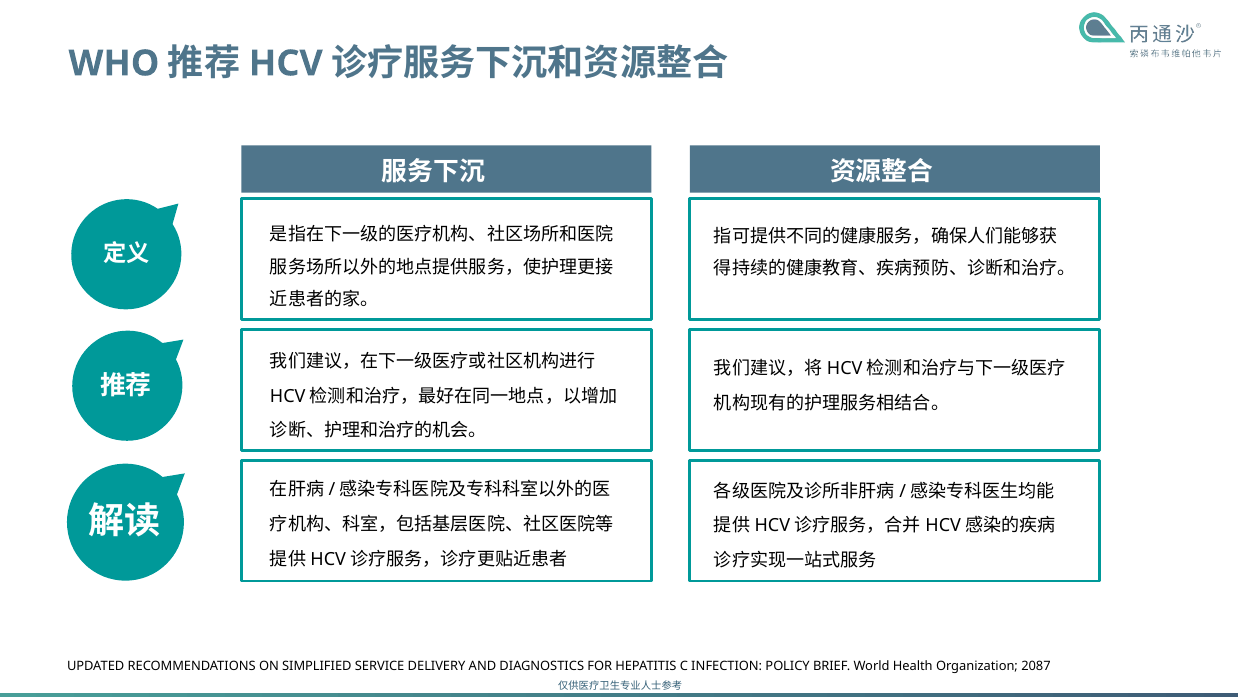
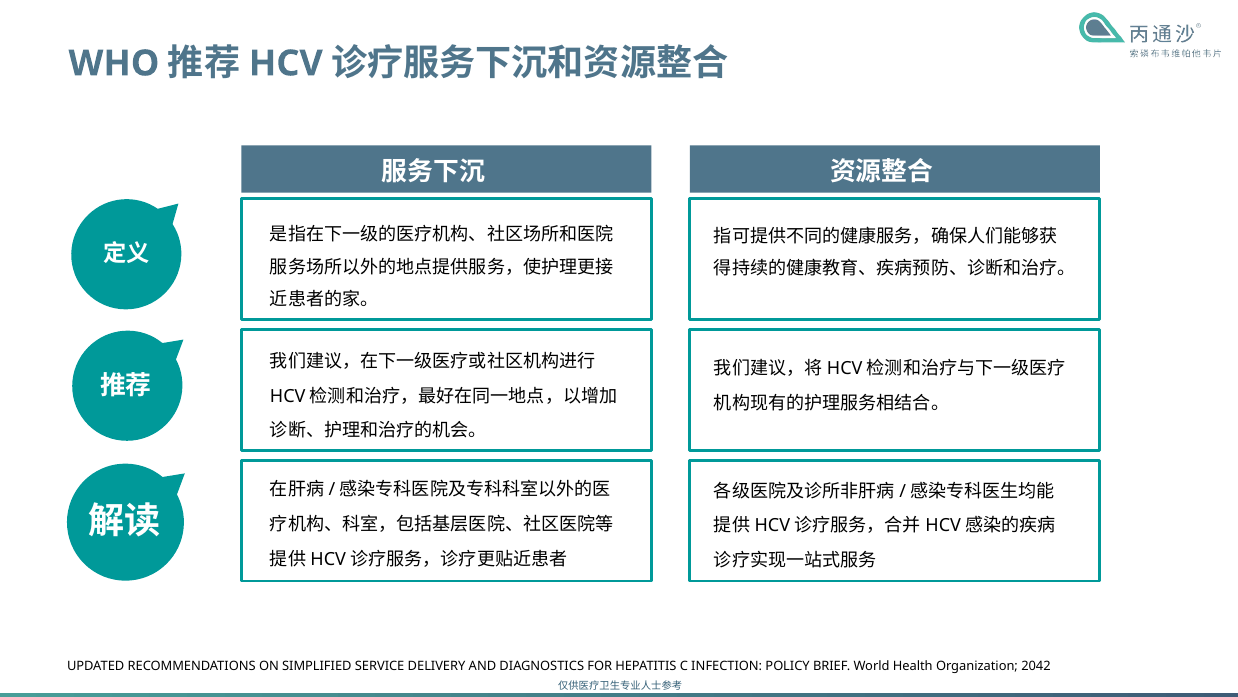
2087: 2087 -> 2042 (1036, 666)
